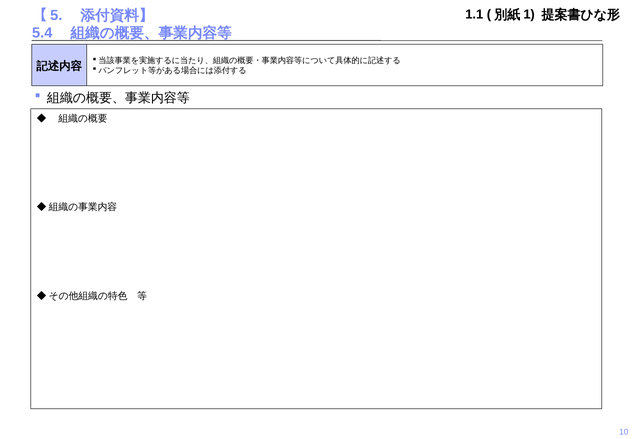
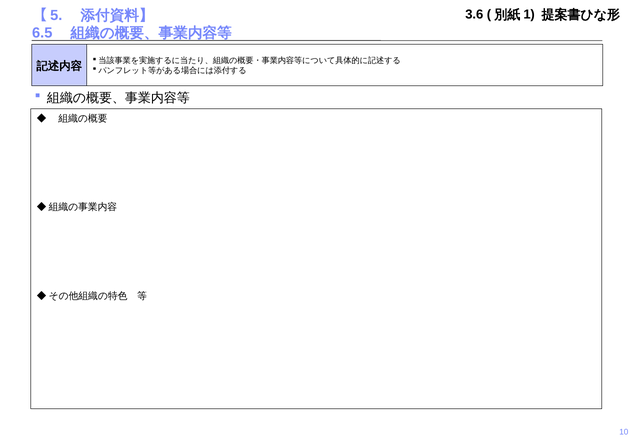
1.1: 1.1 -> 3.6 (474, 15)
5.4: 5.4 -> 6.5 (42, 33)
